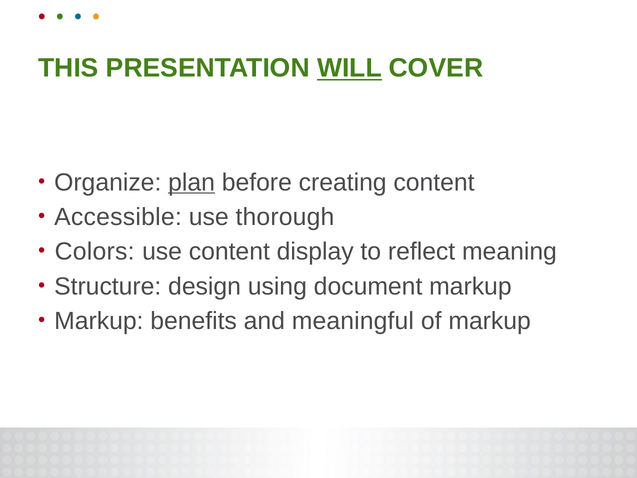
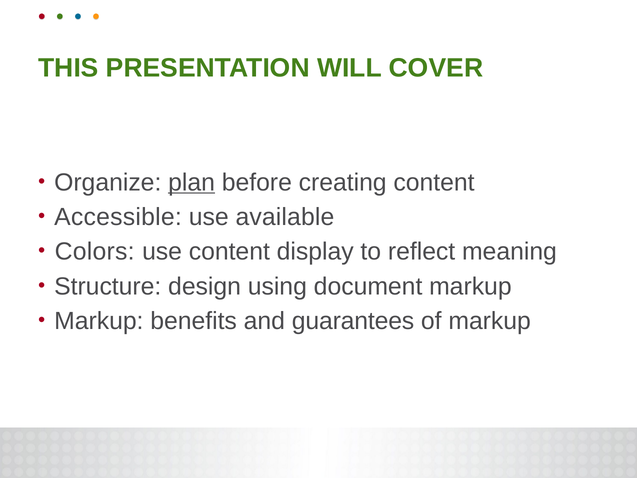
WILL underline: present -> none (349, 68)
thorough: thorough -> available (285, 217)
meaningful: meaningful -> guarantees (353, 321)
